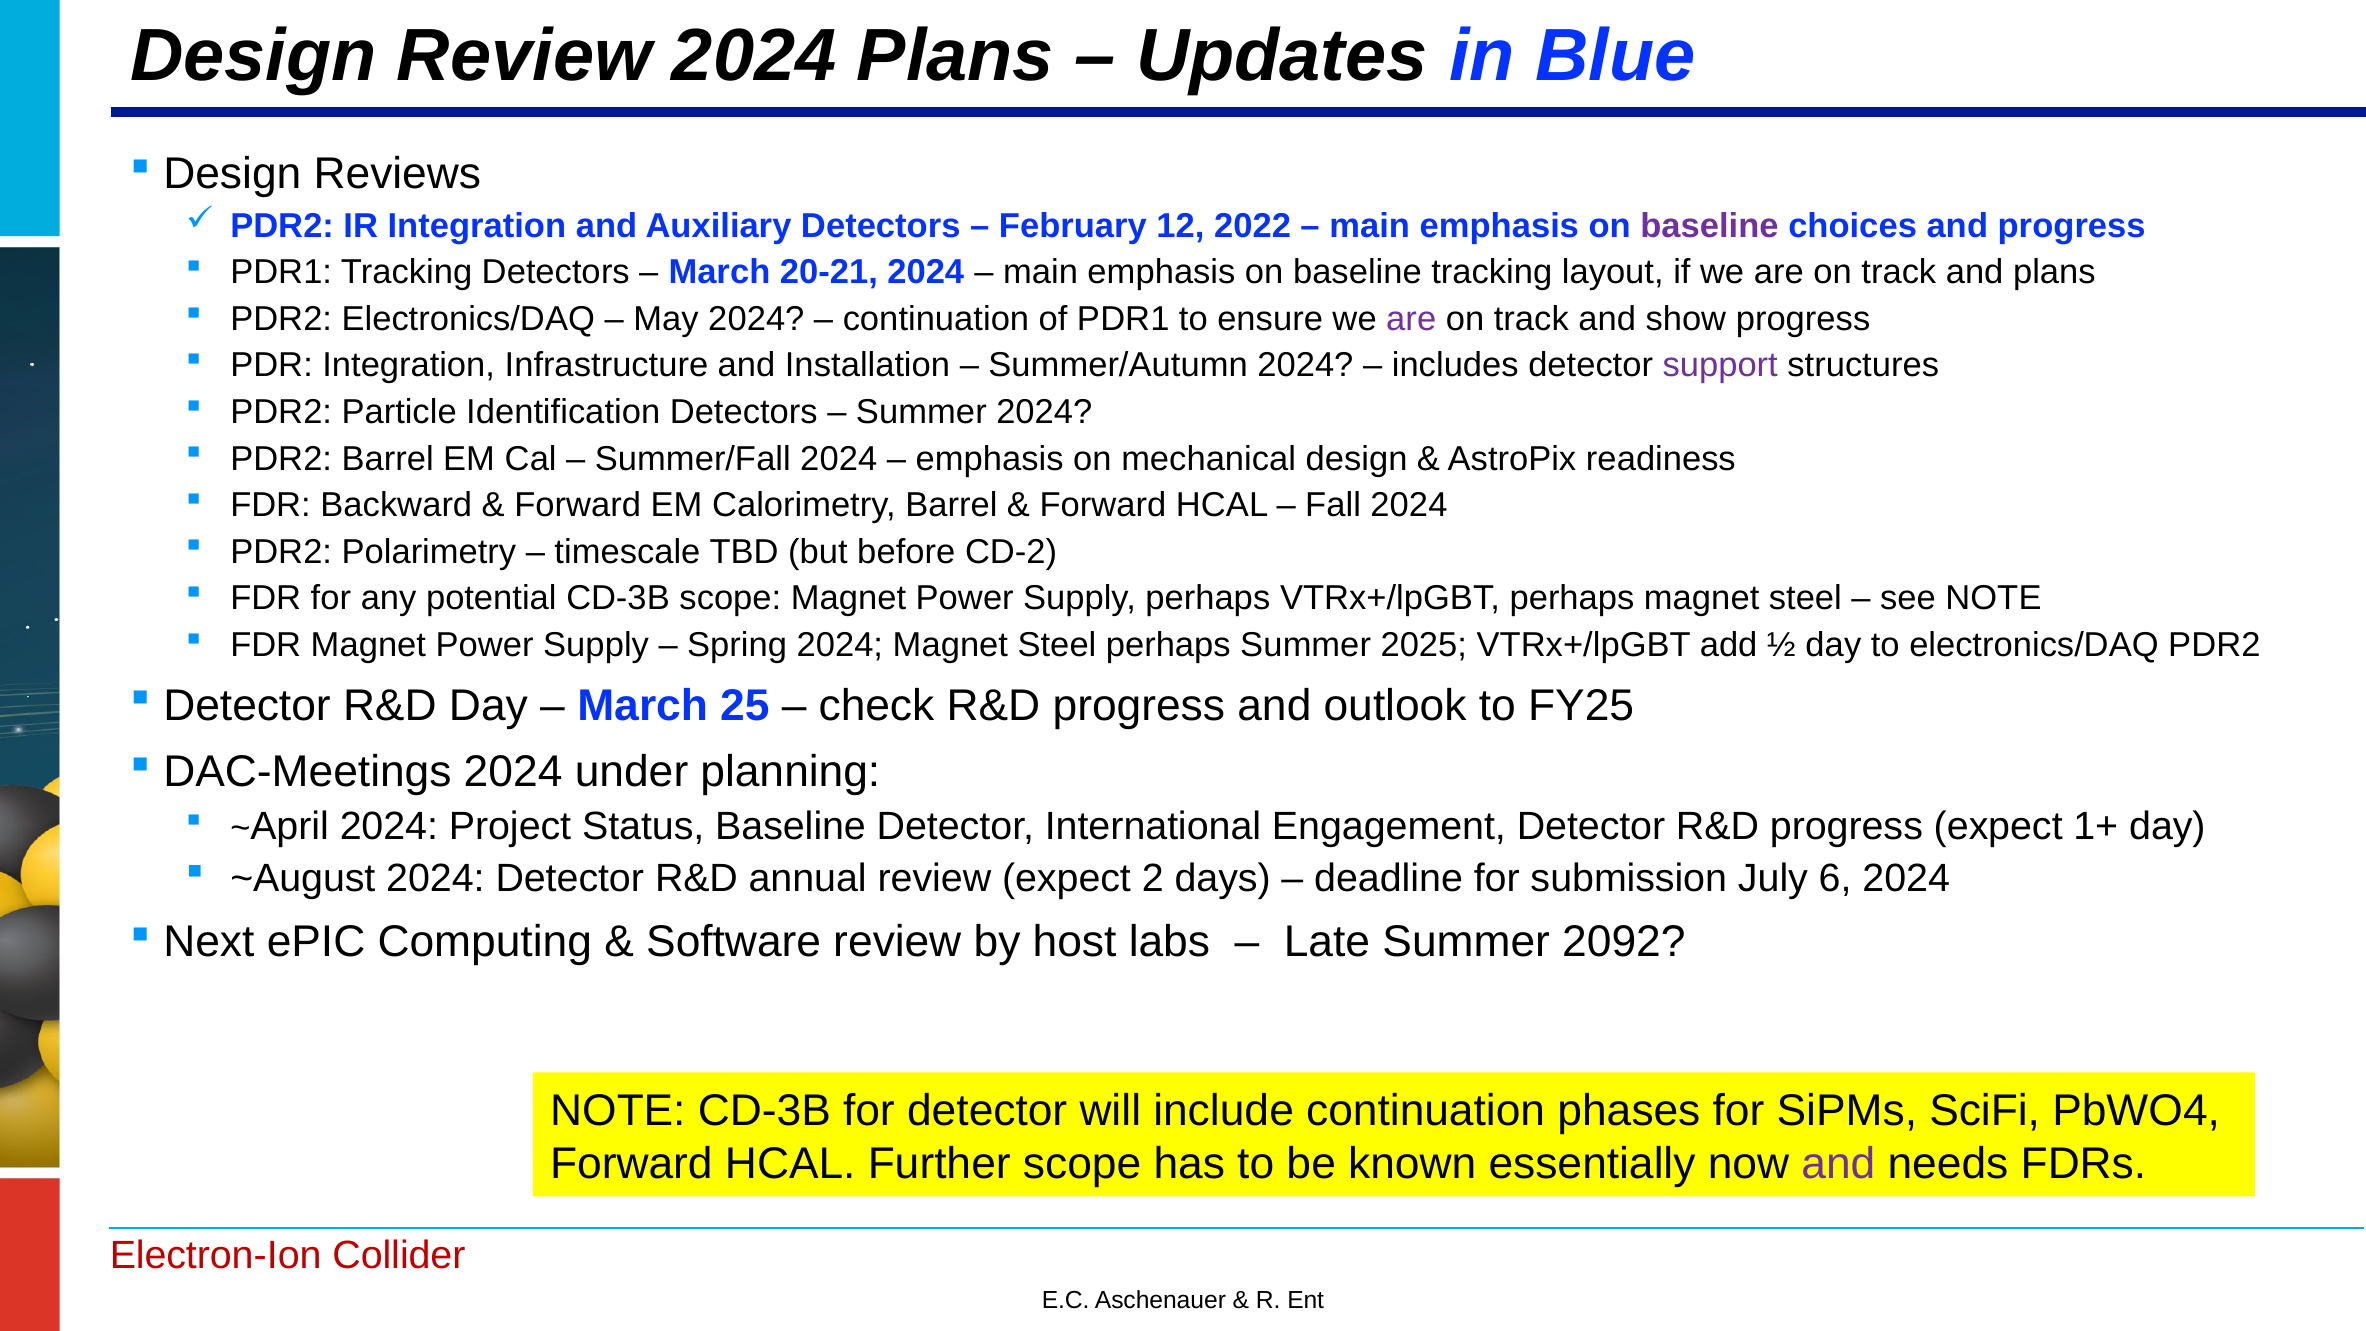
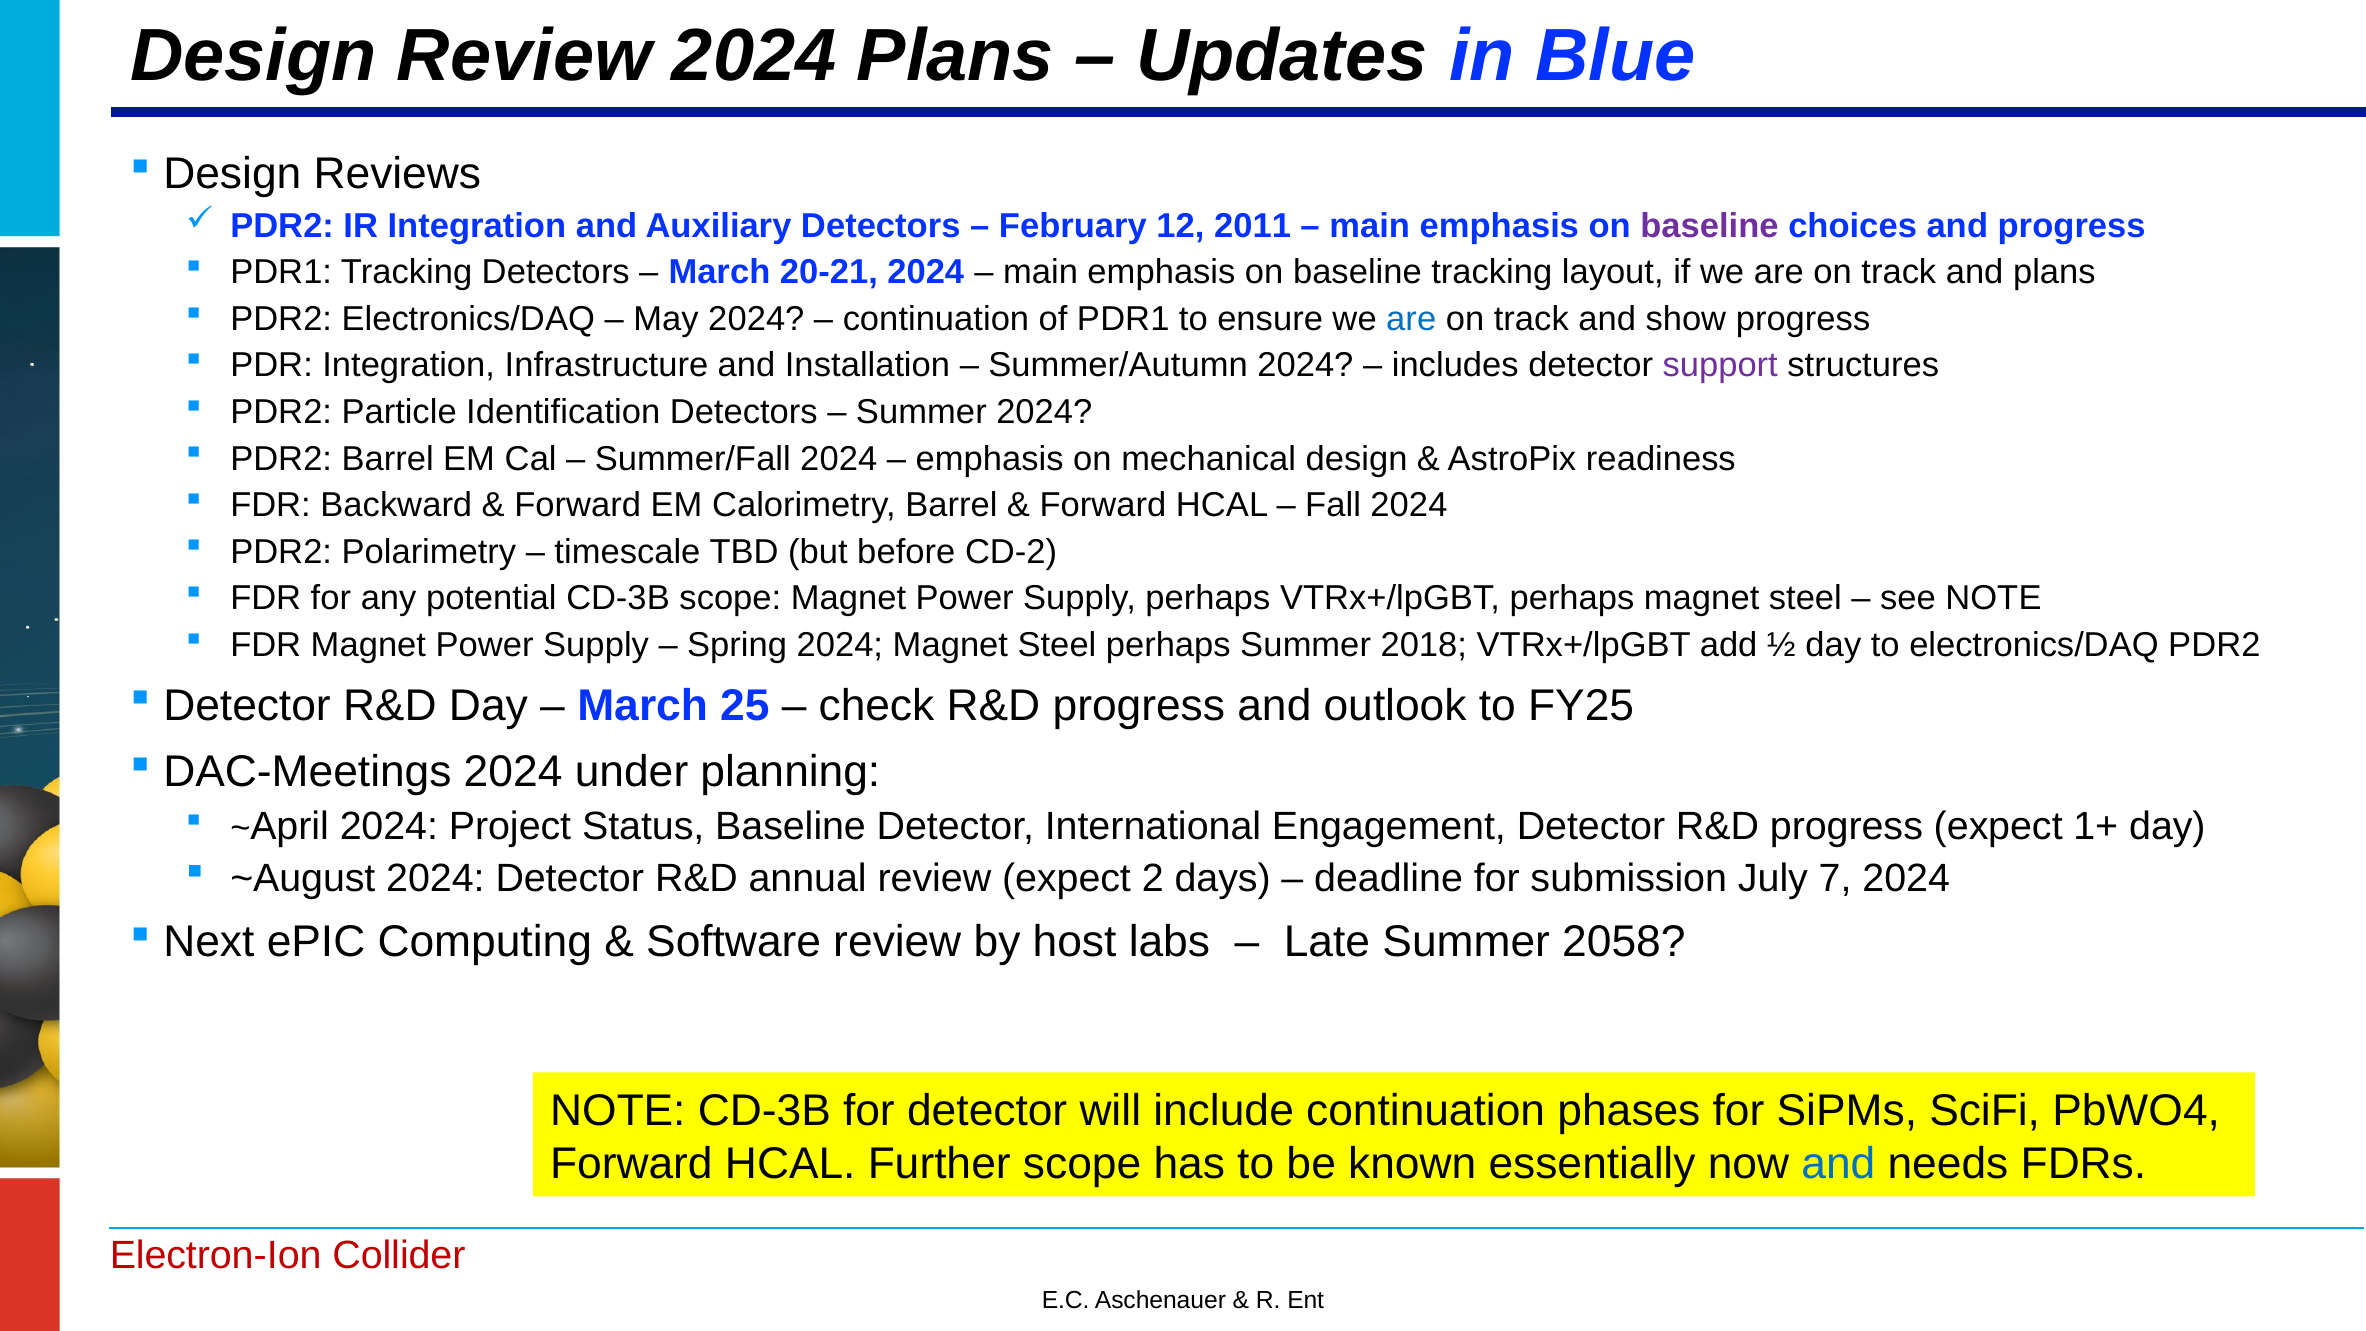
2022: 2022 -> 2011 (1253, 226)
are colour: purple -> blue (1411, 319)
2025: 2025 -> 2018 (1424, 645)
6: 6 -> 7 (1835, 878)
2092: 2092 -> 2058 (1624, 942)
and colour: purple -> blue (1838, 1164)
